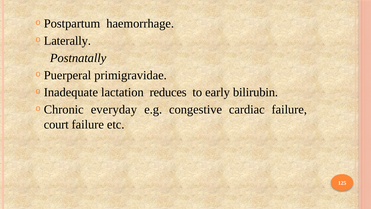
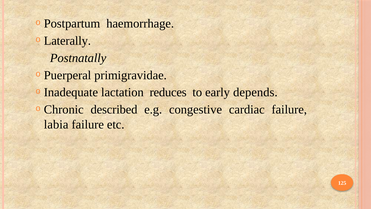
bilirubin: bilirubin -> depends (255, 92)
everyday: everyday -> described (114, 109)
court: court -> labia (56, 124)
